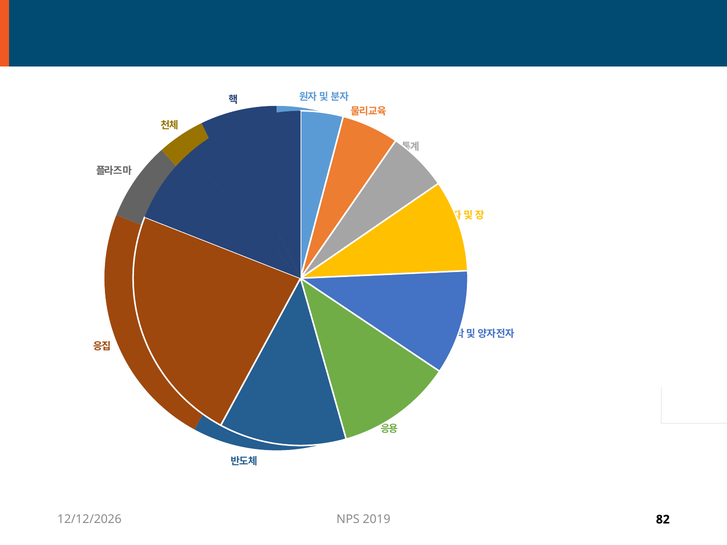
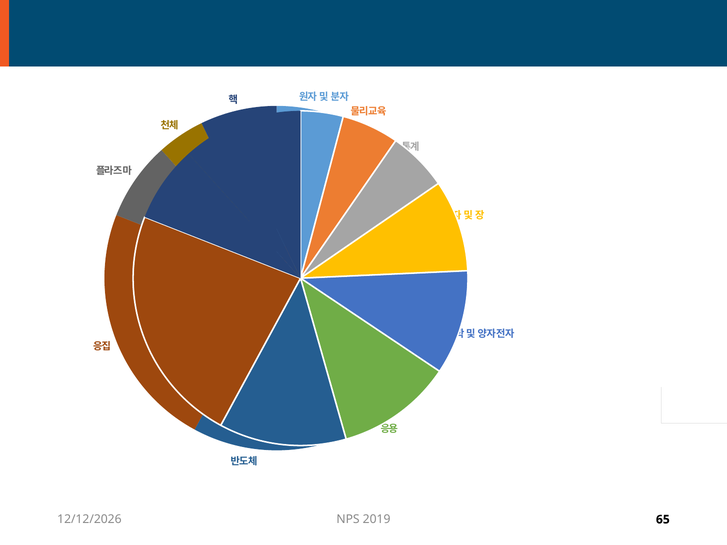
82: 82 -> 65 (663, 520)
